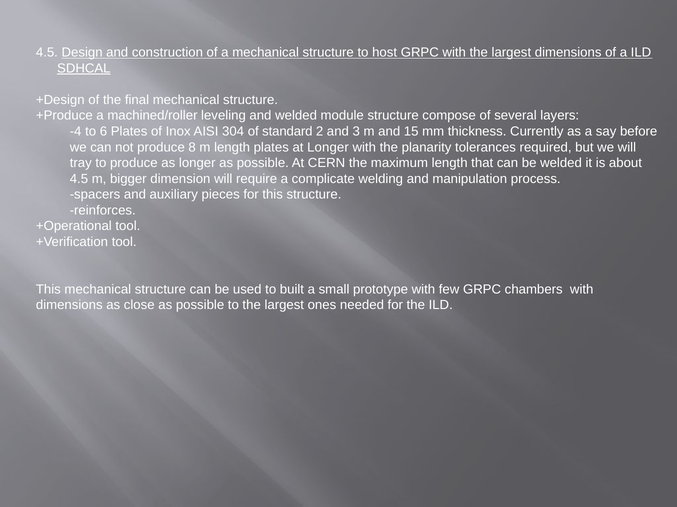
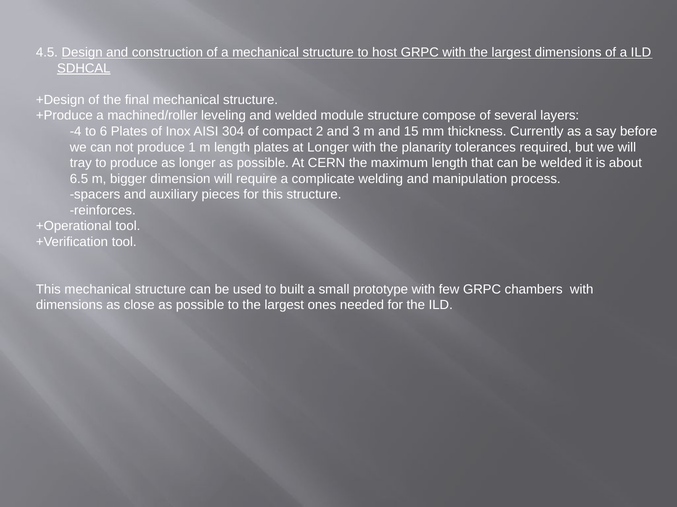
standard: standard -> compact (287, 132)
8: 8 -> 1 (192, 147)
4.5: 4.5 -> 6.5 (79, 179)
